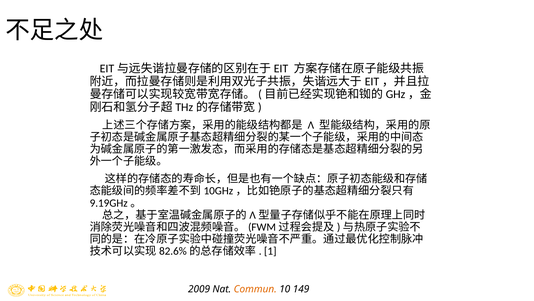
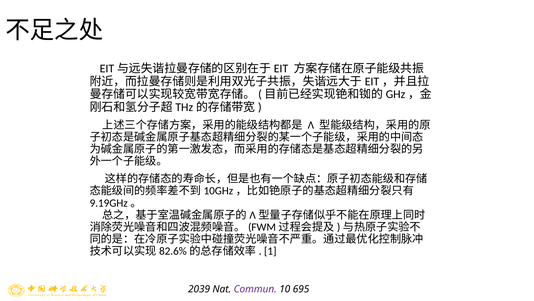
2009: 2009 -> 2039 (199, 288)
Commun colour: orange -> purple (255, 288)
149: 149 -> 695 (301, 288)
